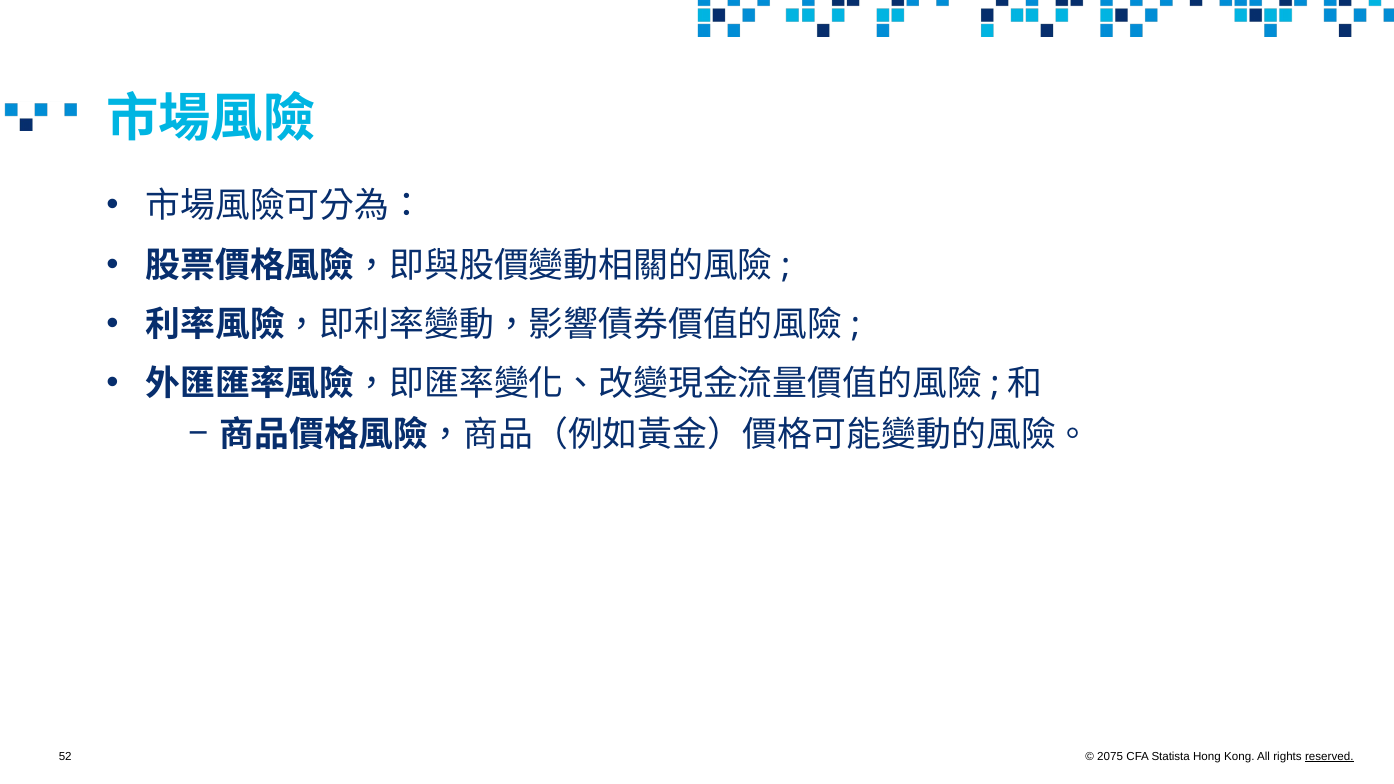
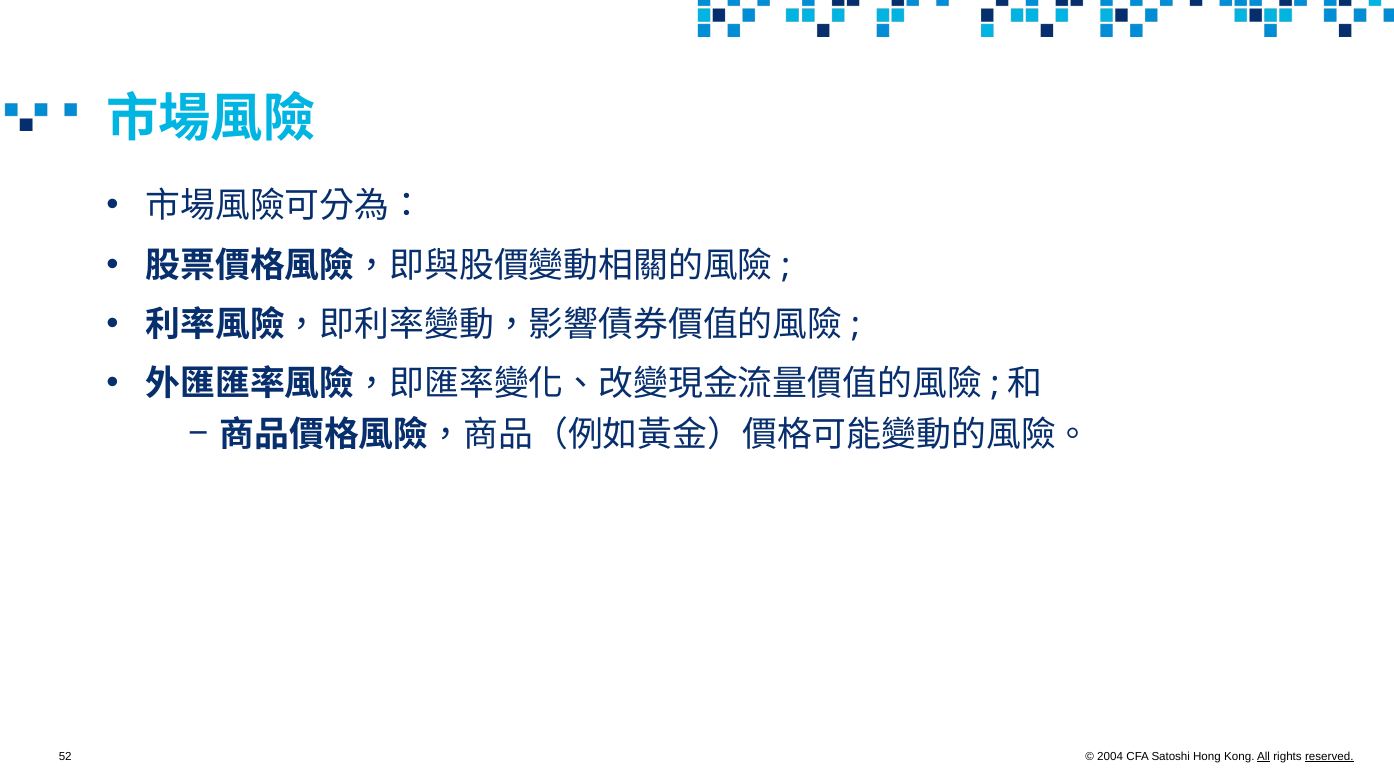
2075: 2075 -> 2004 (1110, 756)
Statista: Statista -> Satoshi (1171, 756)
All underline: none -> present (1264, 756)
